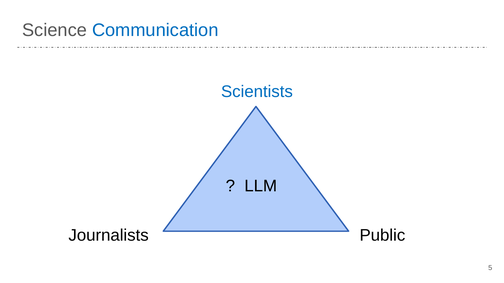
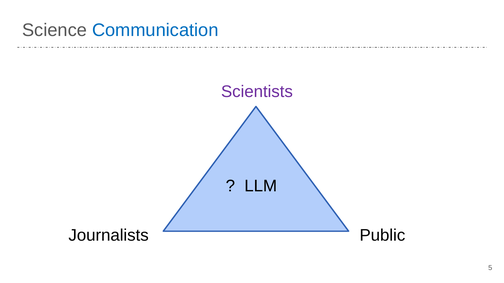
Scientists colour: blue -> purple (257, 92)
